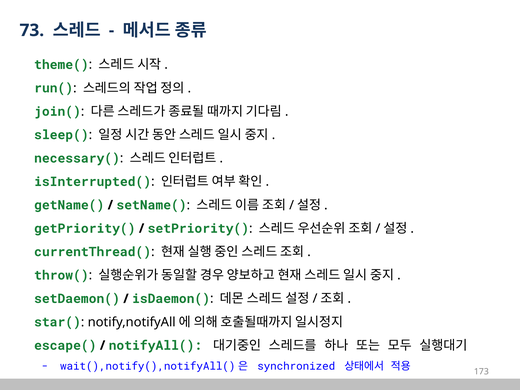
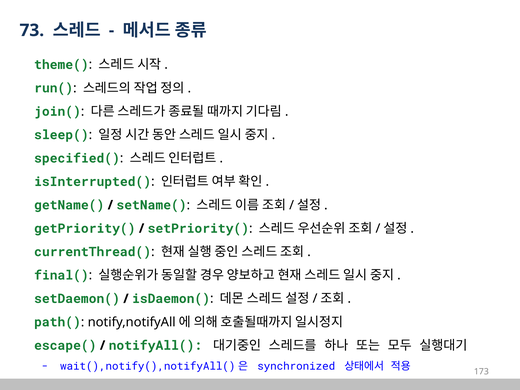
necessary(: necessary( -> specified( (77, 158)
throw(: throw( -> final( (61, 275)
star(: star( -> path( (57, 322)
